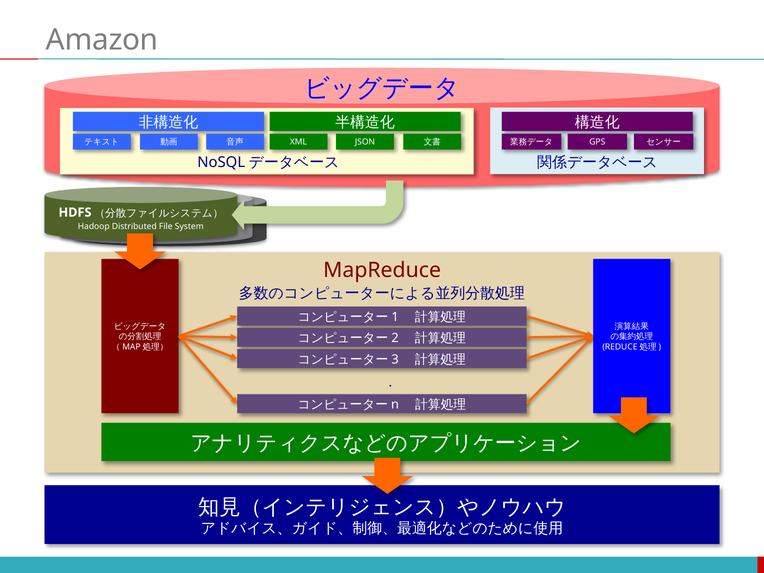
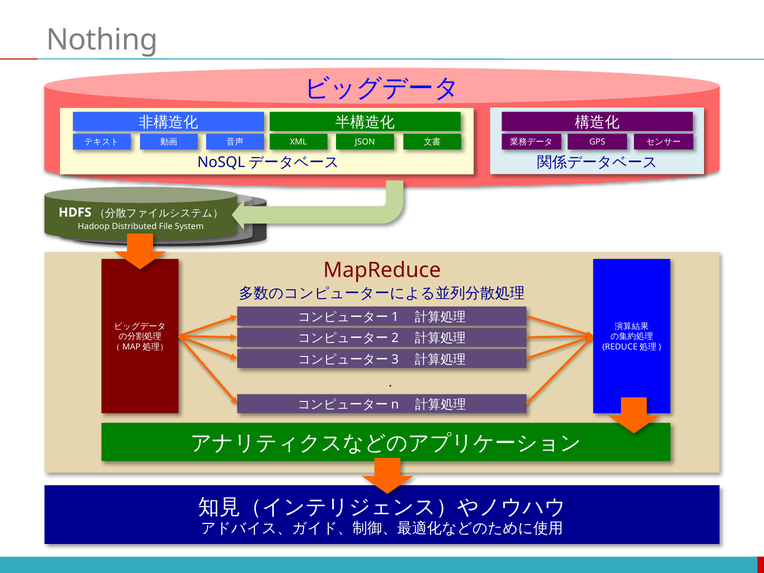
Amazon: Amazon -> Nothing (102, 40)
